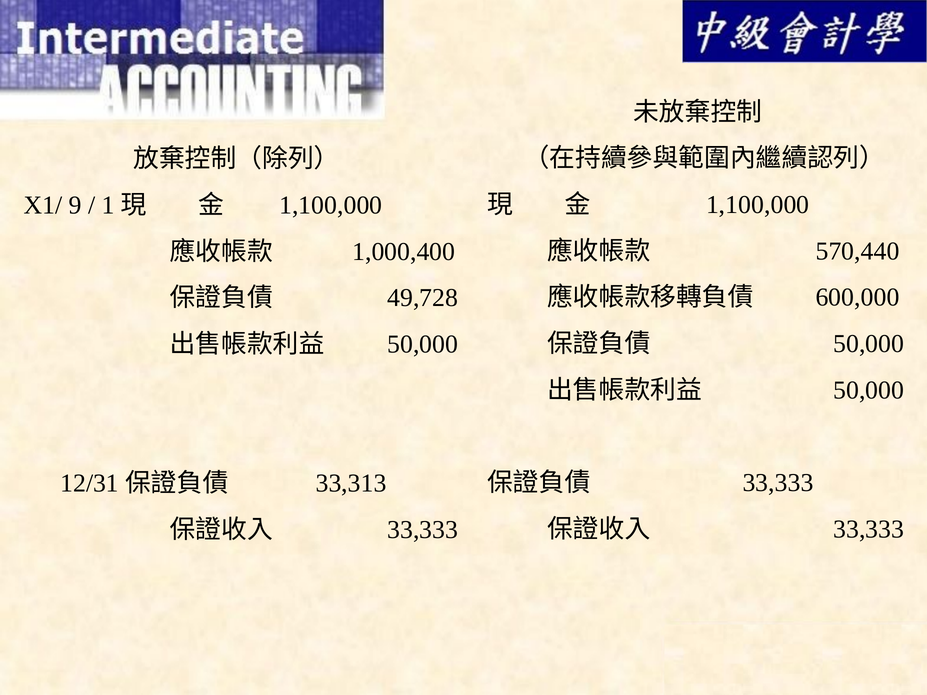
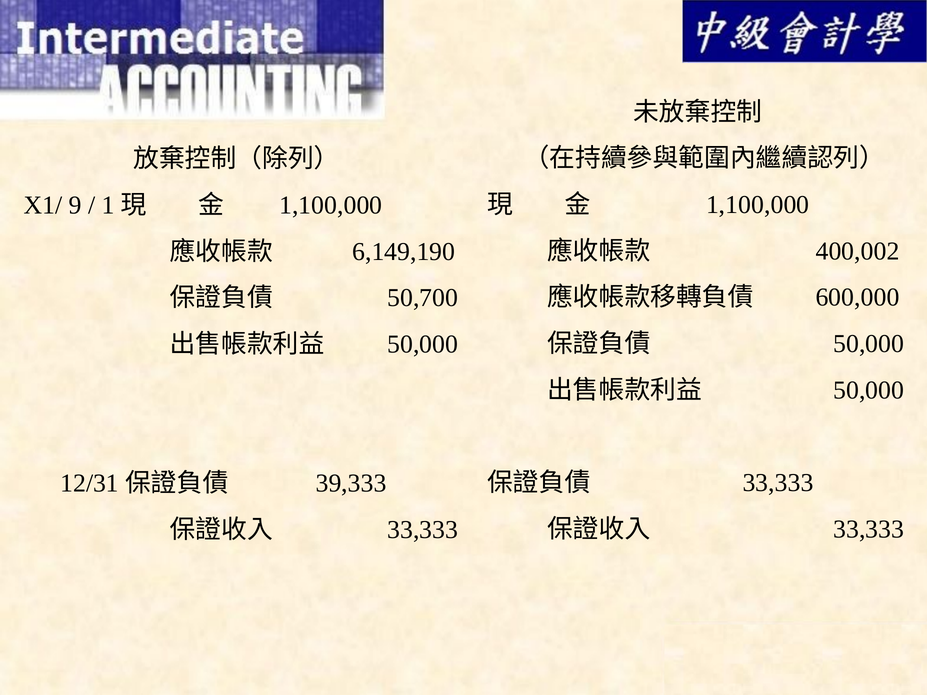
570,440: 570,440 -> 400,002 (858, 251)
1,000,400: 1,000,400 -> 6,149,190 (404, 252)
49,728: 49,728 -> 50,700 (423, 298)
33,313: 33,313 -> 39,333 (351, 483)
